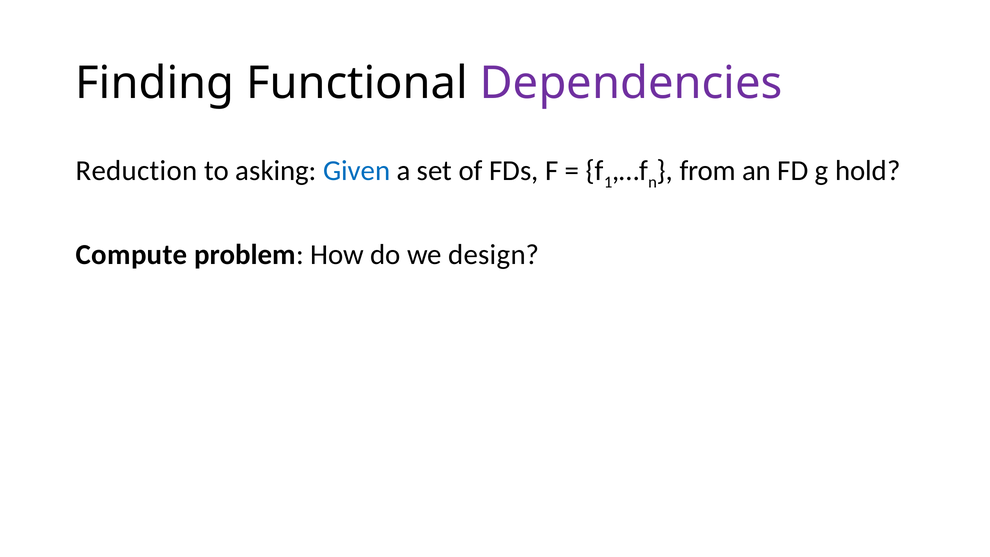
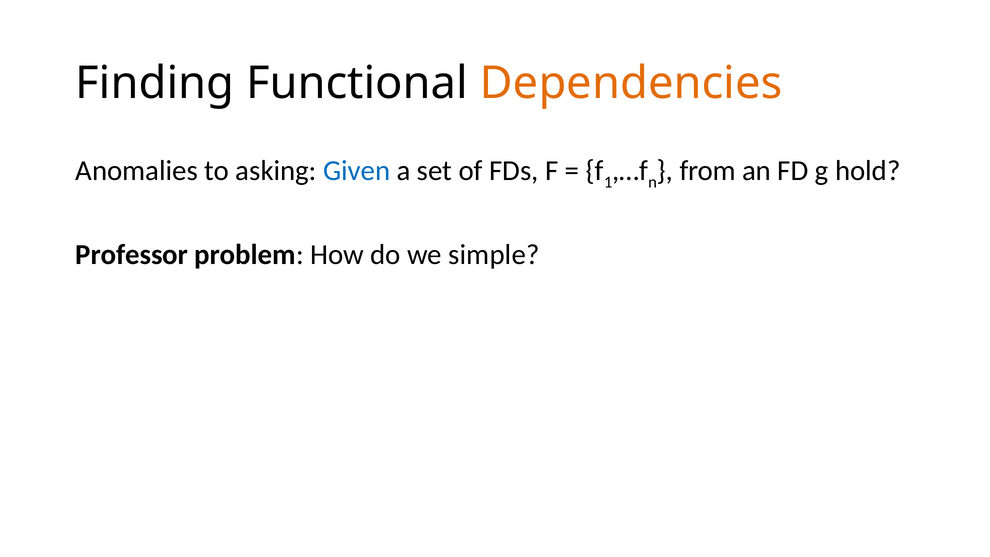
Dependencies colour: purple -> orange (631, 83)
Reduction: Reduction -> Anomalies (137, 171)
Compute: Compute -> Professor (132, 255)
design: design -> simple (494, 255)
